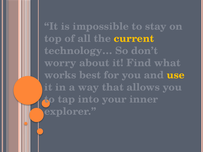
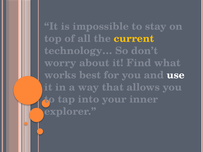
use colour: yellow -> white (176, 75)
